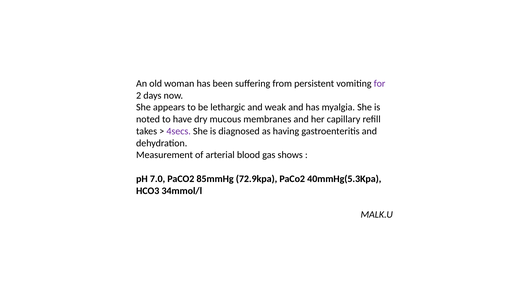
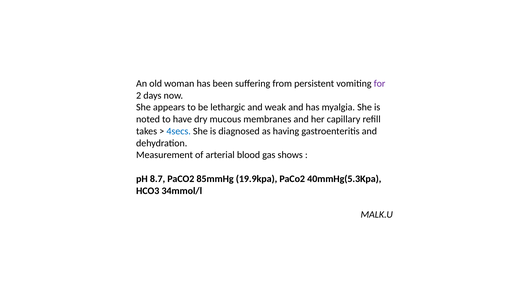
4secs colour: purple -> blue (179, 131)
7.0: 7.0 -> 8.7 (158, 179)
72.9kpa: 72.9kpa -> 19.9kpa (257, 179)
